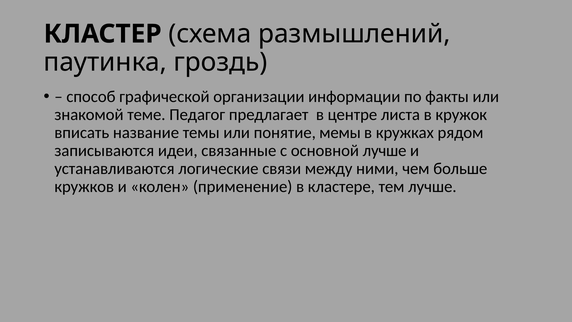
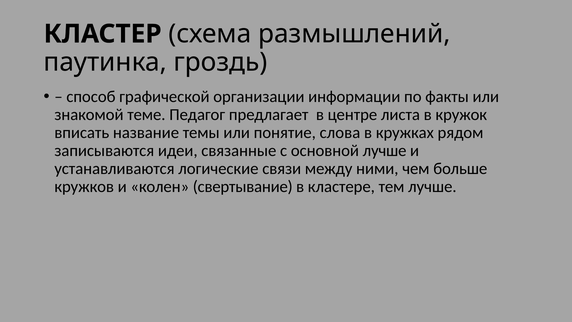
мемы: мемы -> слова (340, 133)
применение: применение -> свертывание (243, 187)
